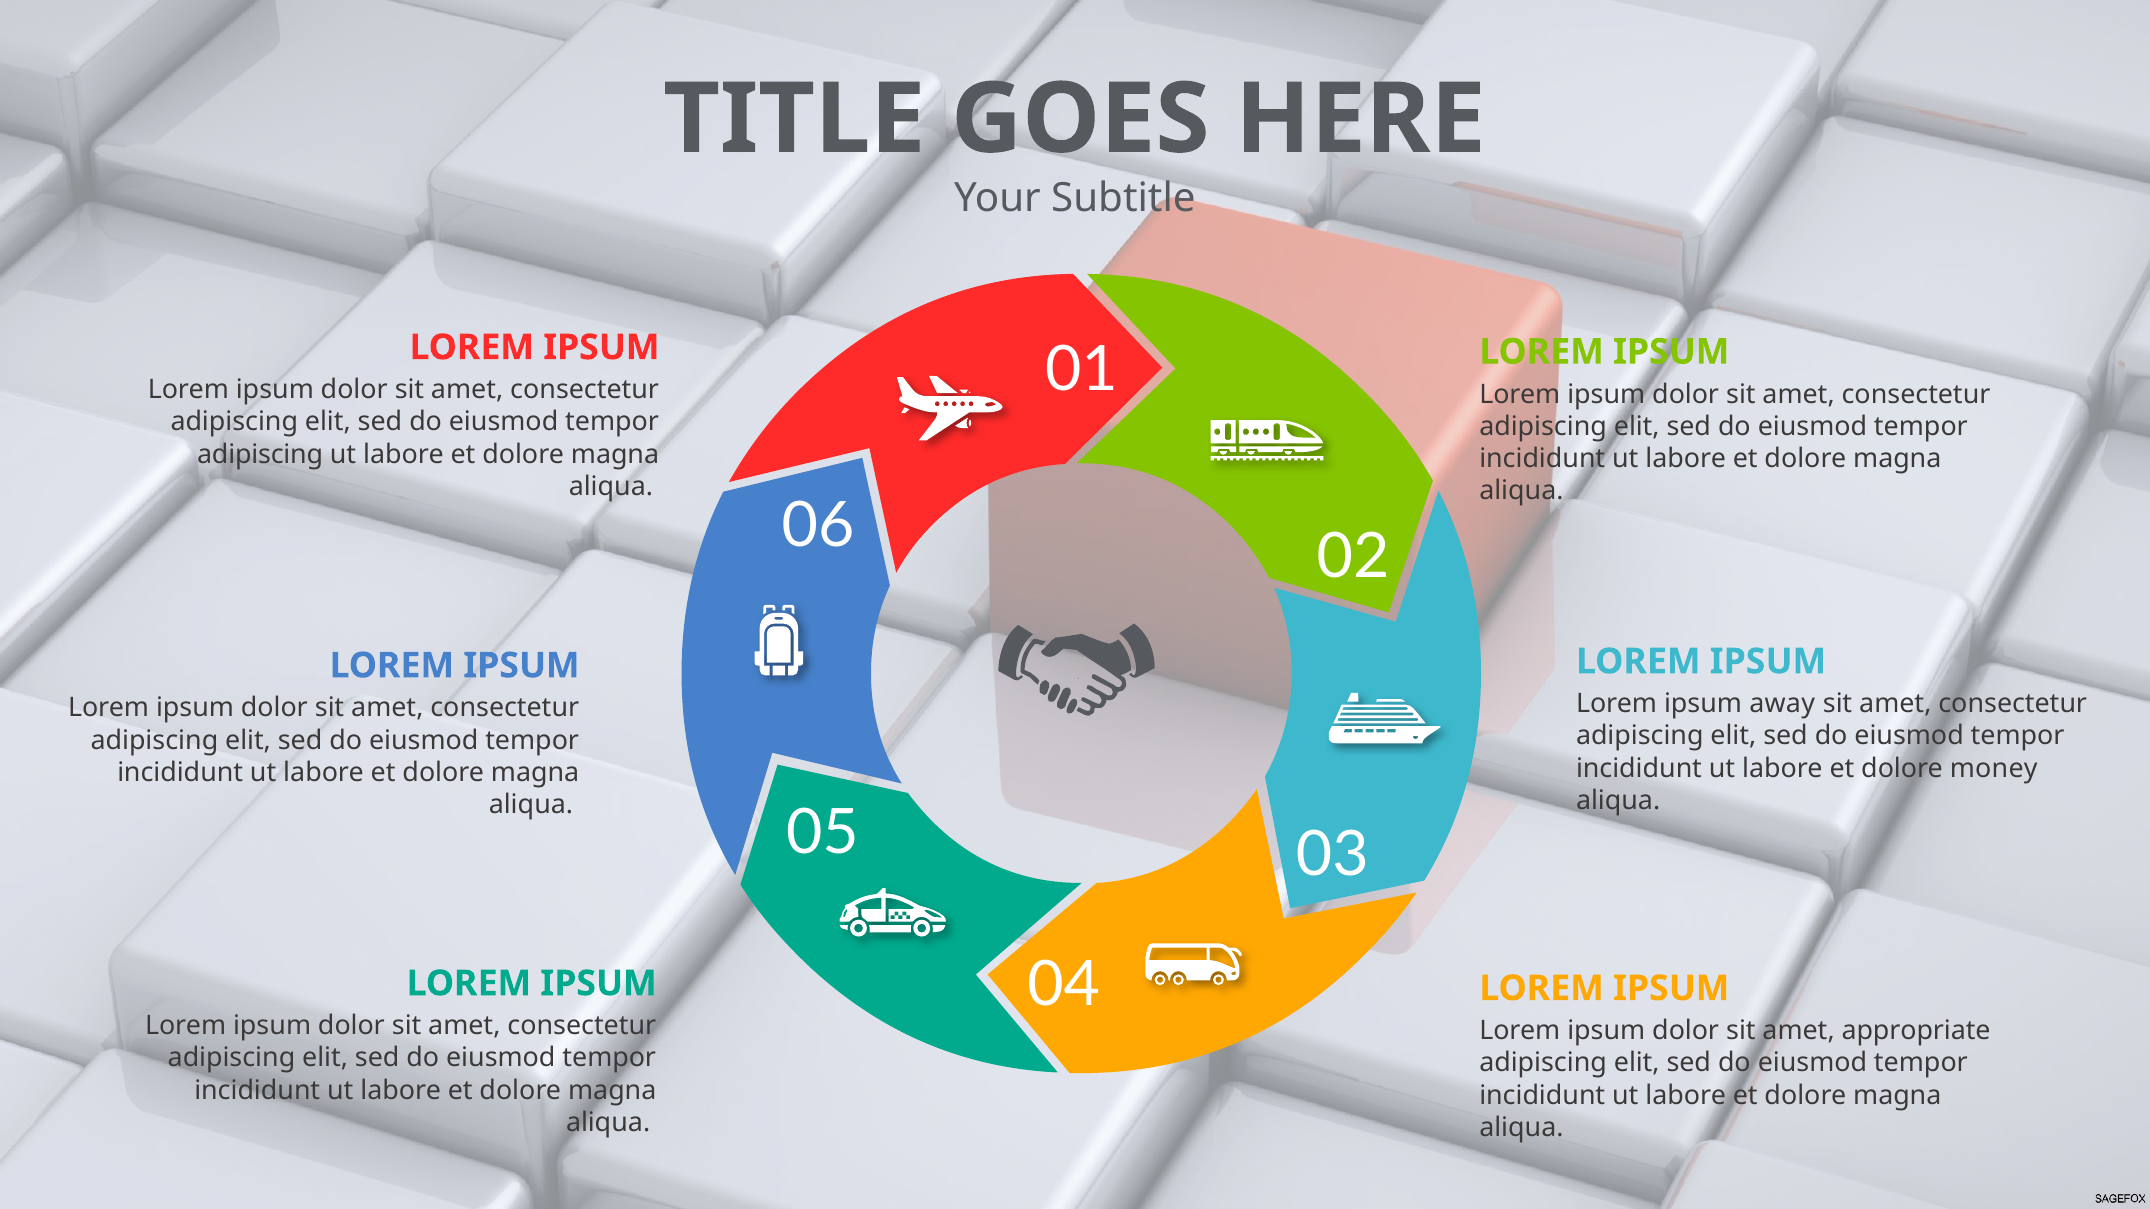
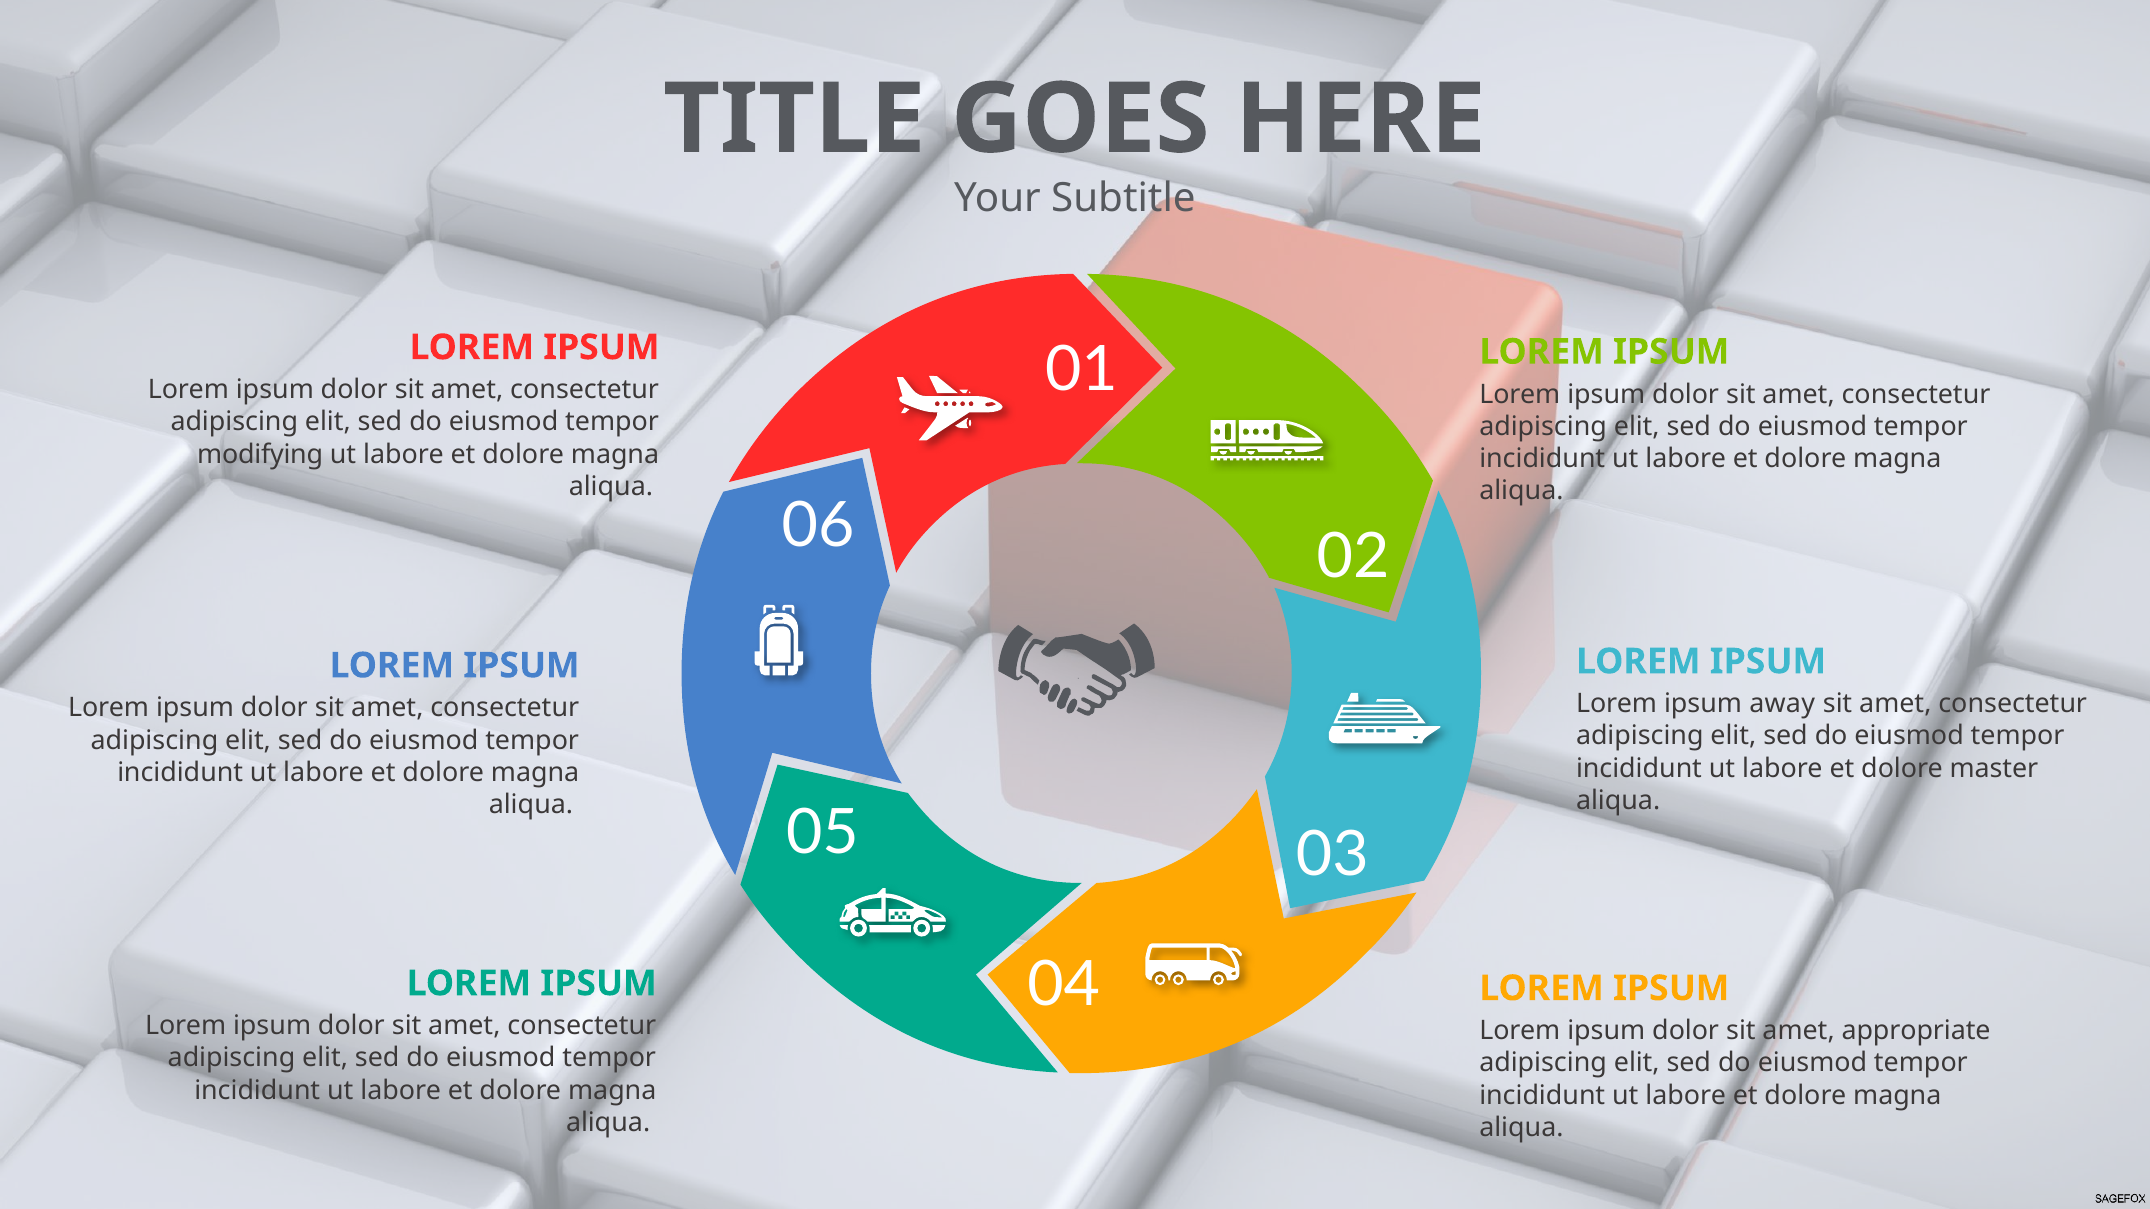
adipiscing: adipiscing -> modifying (260, 454)
money: money -> master (1994, 769)
